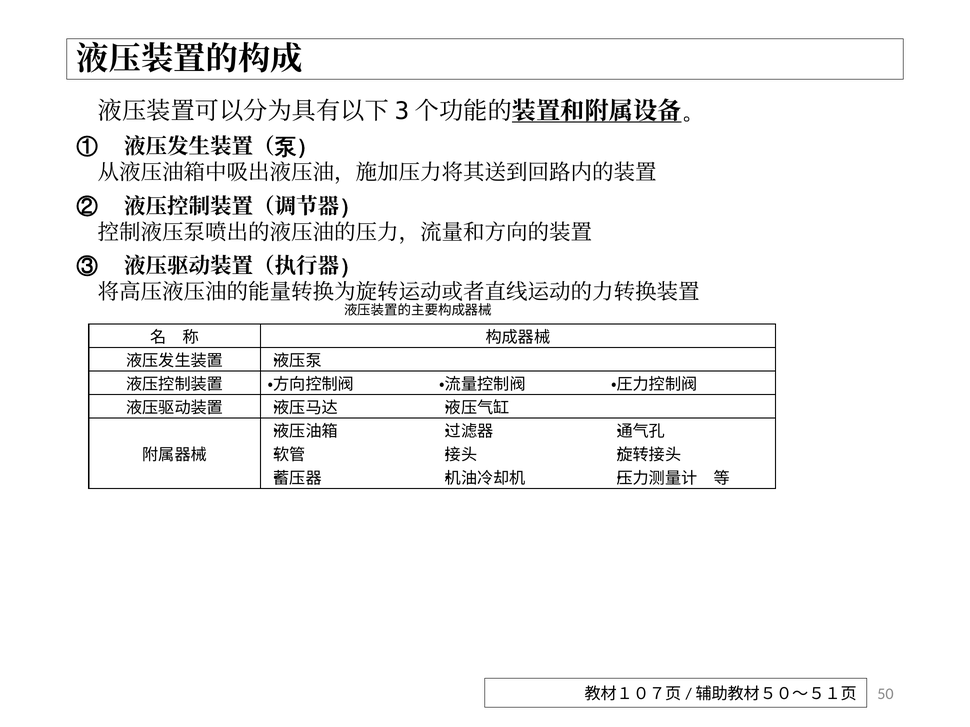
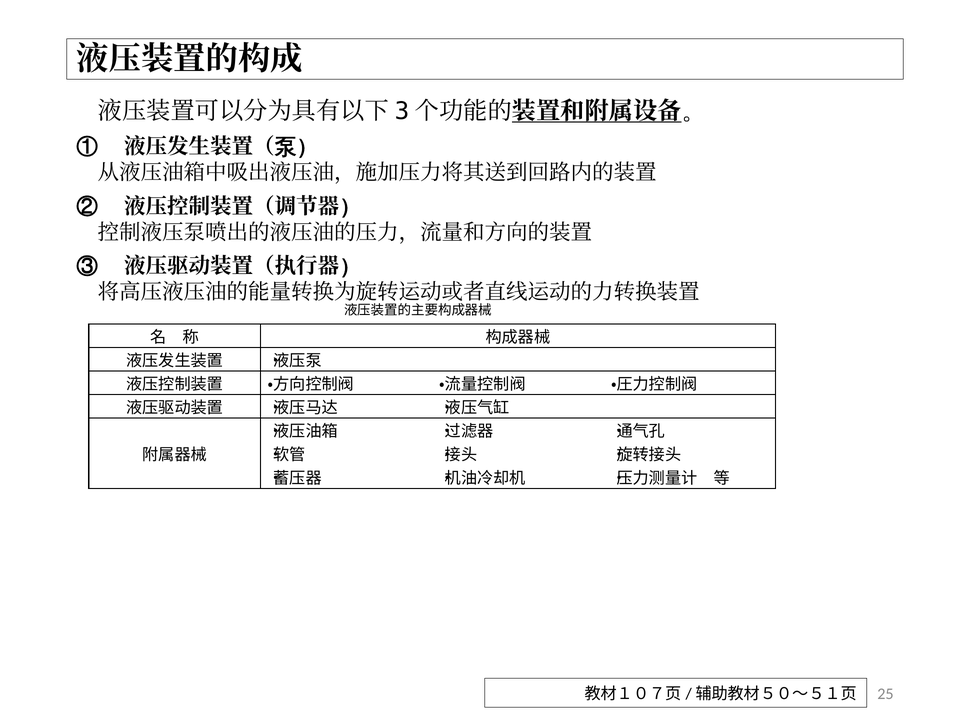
50: 50 -> 25 (885, 695)
